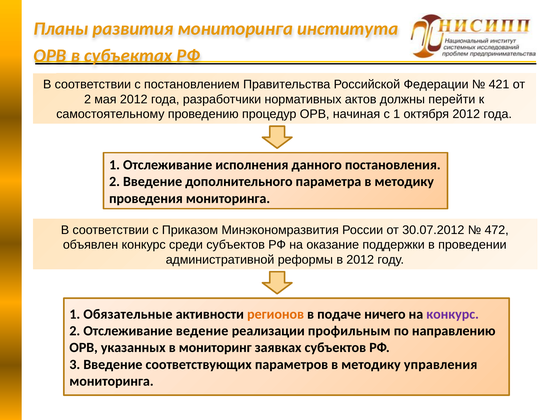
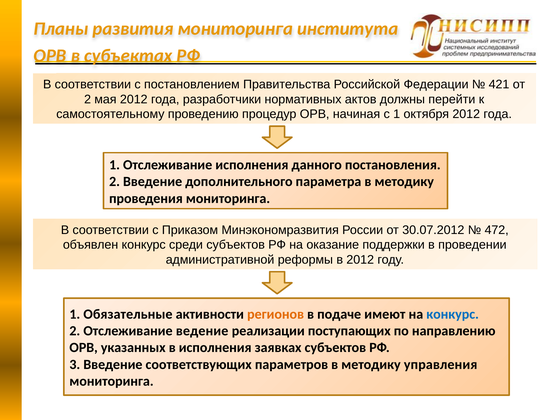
ничего: ничего -> имеют (385, 314)
конкурс colour: purple -> blue (453, 314)
профильным: профильным -> поступающих (349, 331)
в мониторинг: мониторинг -> исполнения (215, 348)
